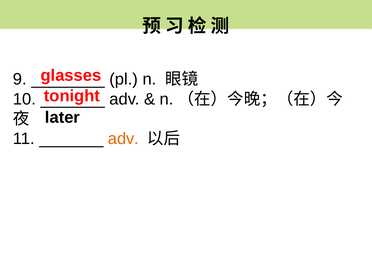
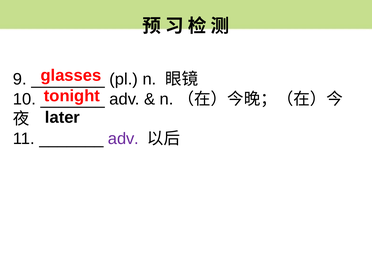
adv colour: orange -> purple (123, 139)
